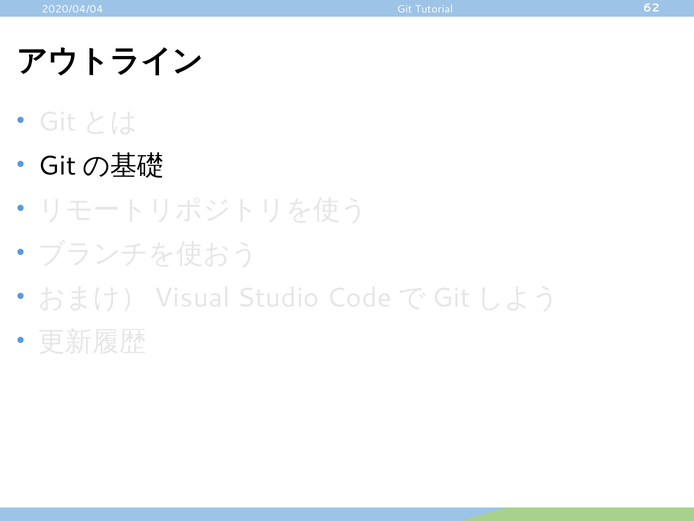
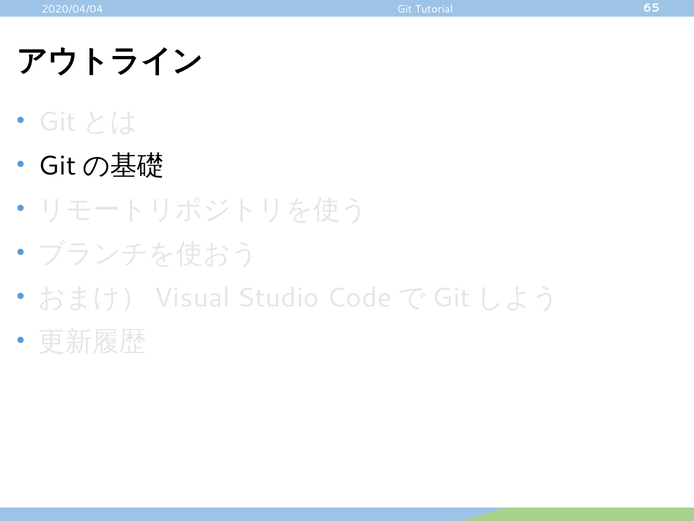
62: 62 -> 65 (651, 8)
